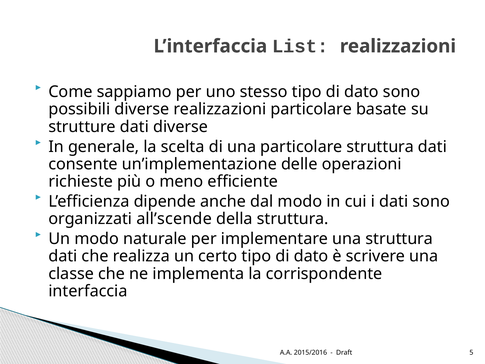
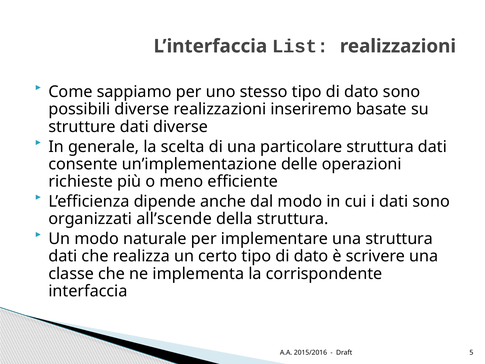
realizzazioni particolare: particolare -> inseriremo (311, 109)
